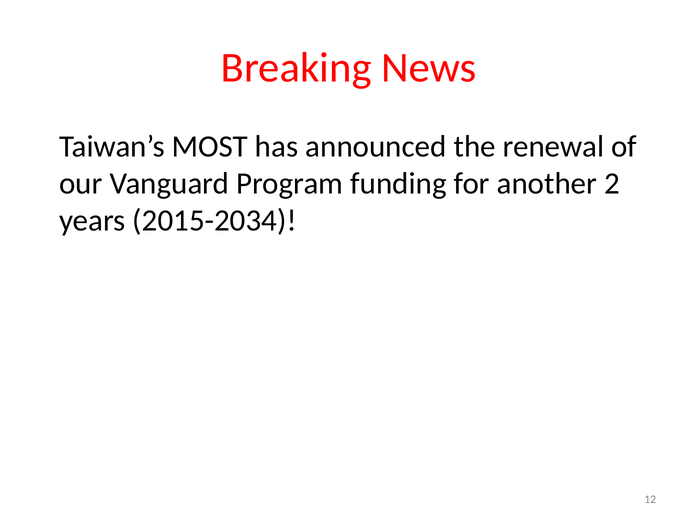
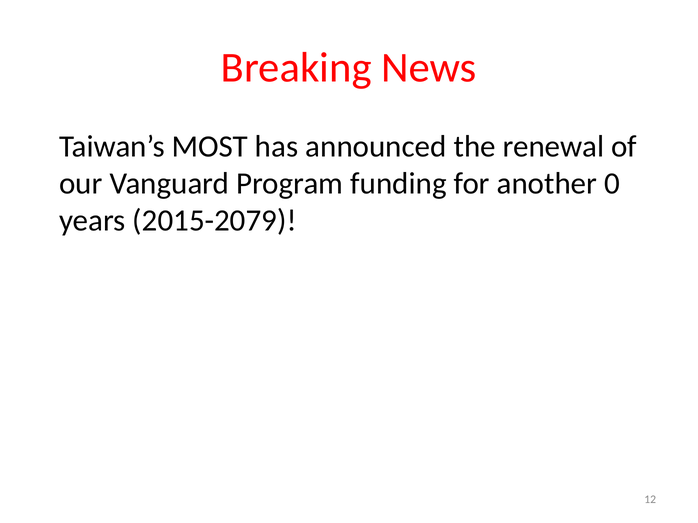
2: 2 -> 0 (612, 184)
2015-2034: 2015-2034 -> 2015-2079 (215, 221)
